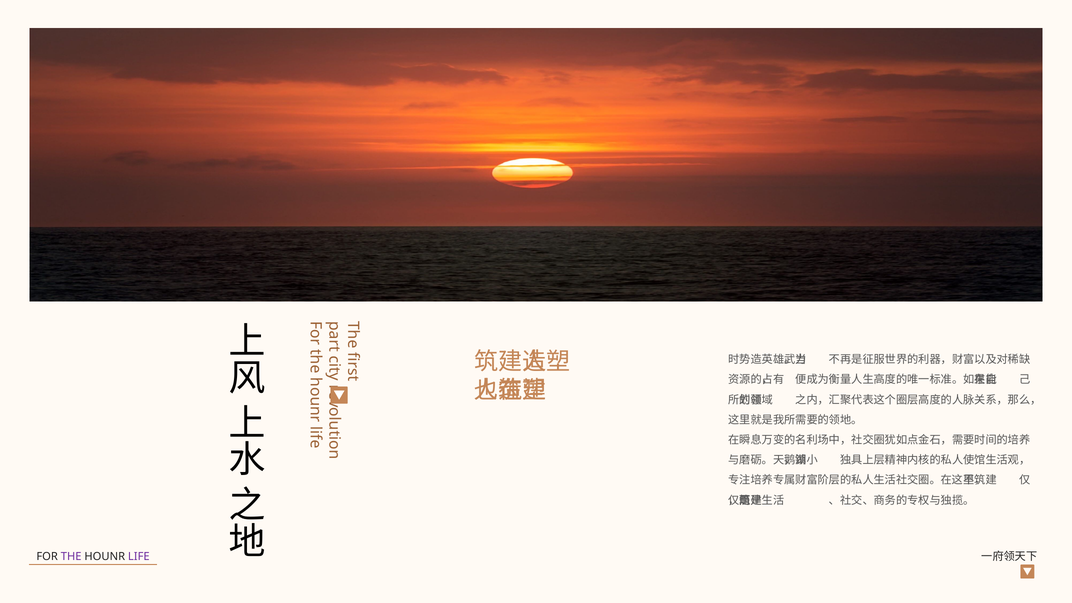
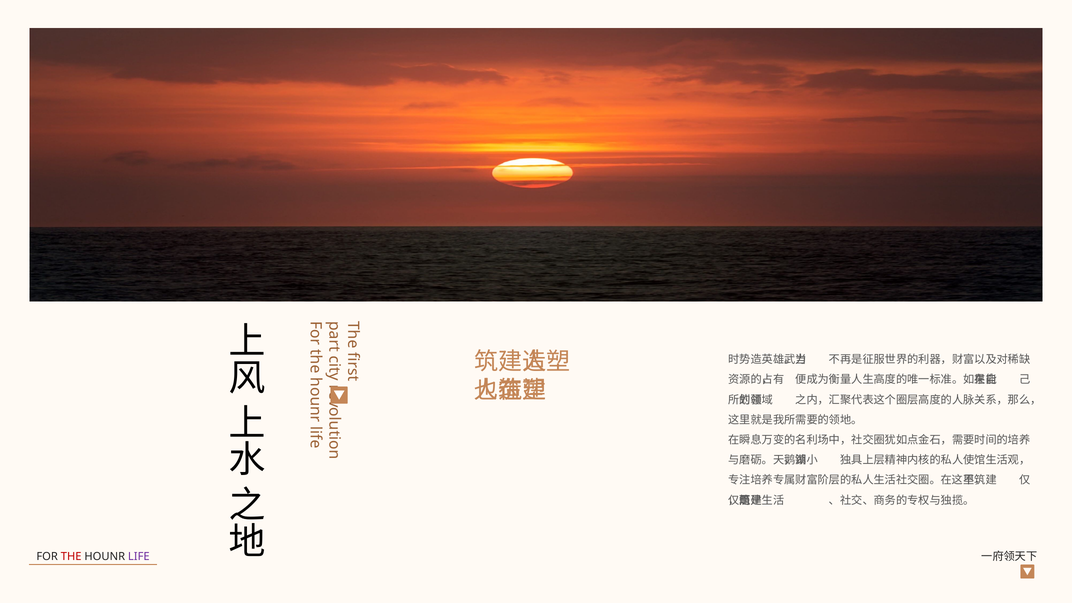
THE colour: purple -> red (71, 557)
